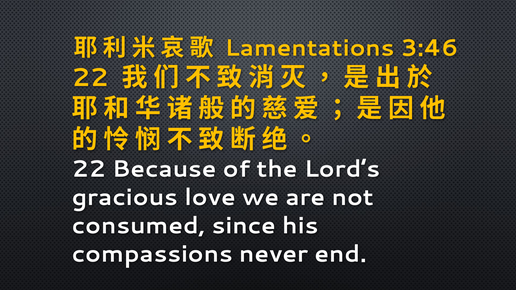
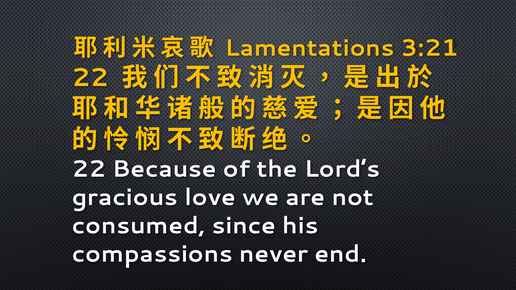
3:46: 3:46 -> 3:21 (430, 48)
